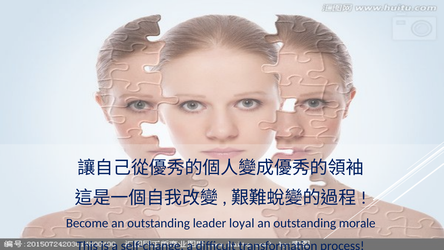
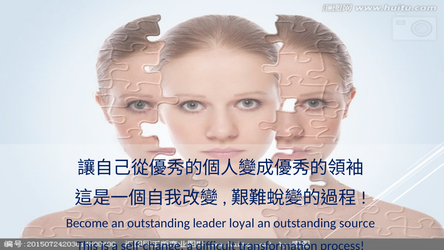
morale: morale -> source (357, 223)
